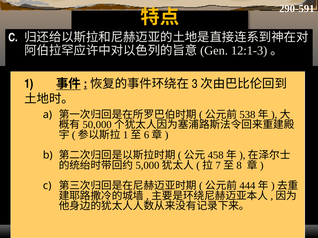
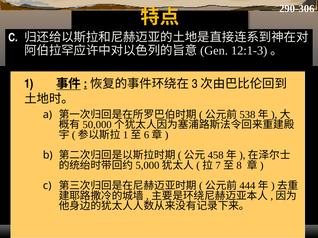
290-591: 290-591 -> 290-306 (297, 9)
